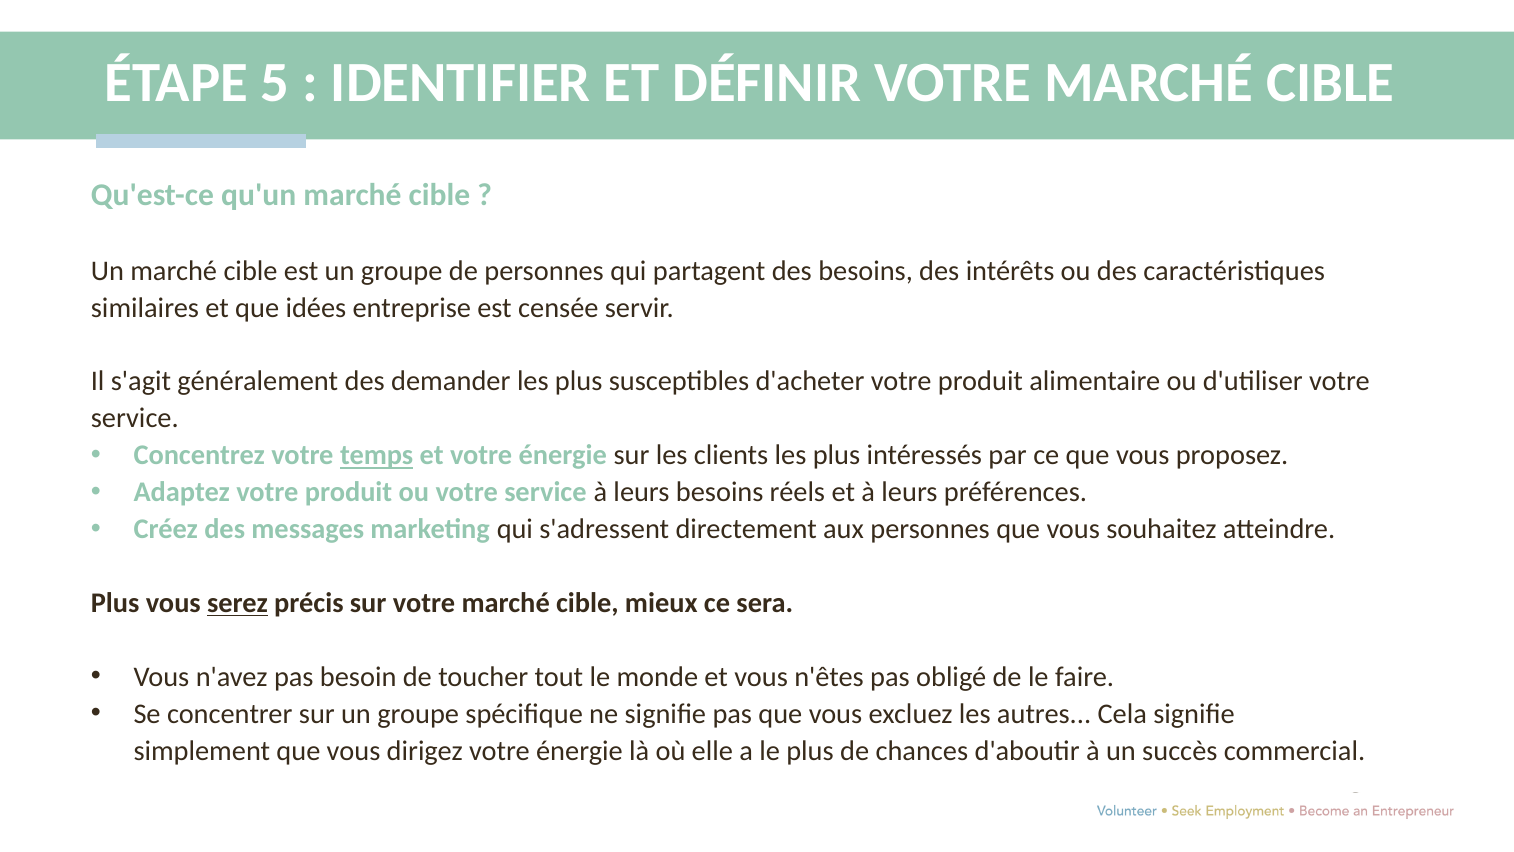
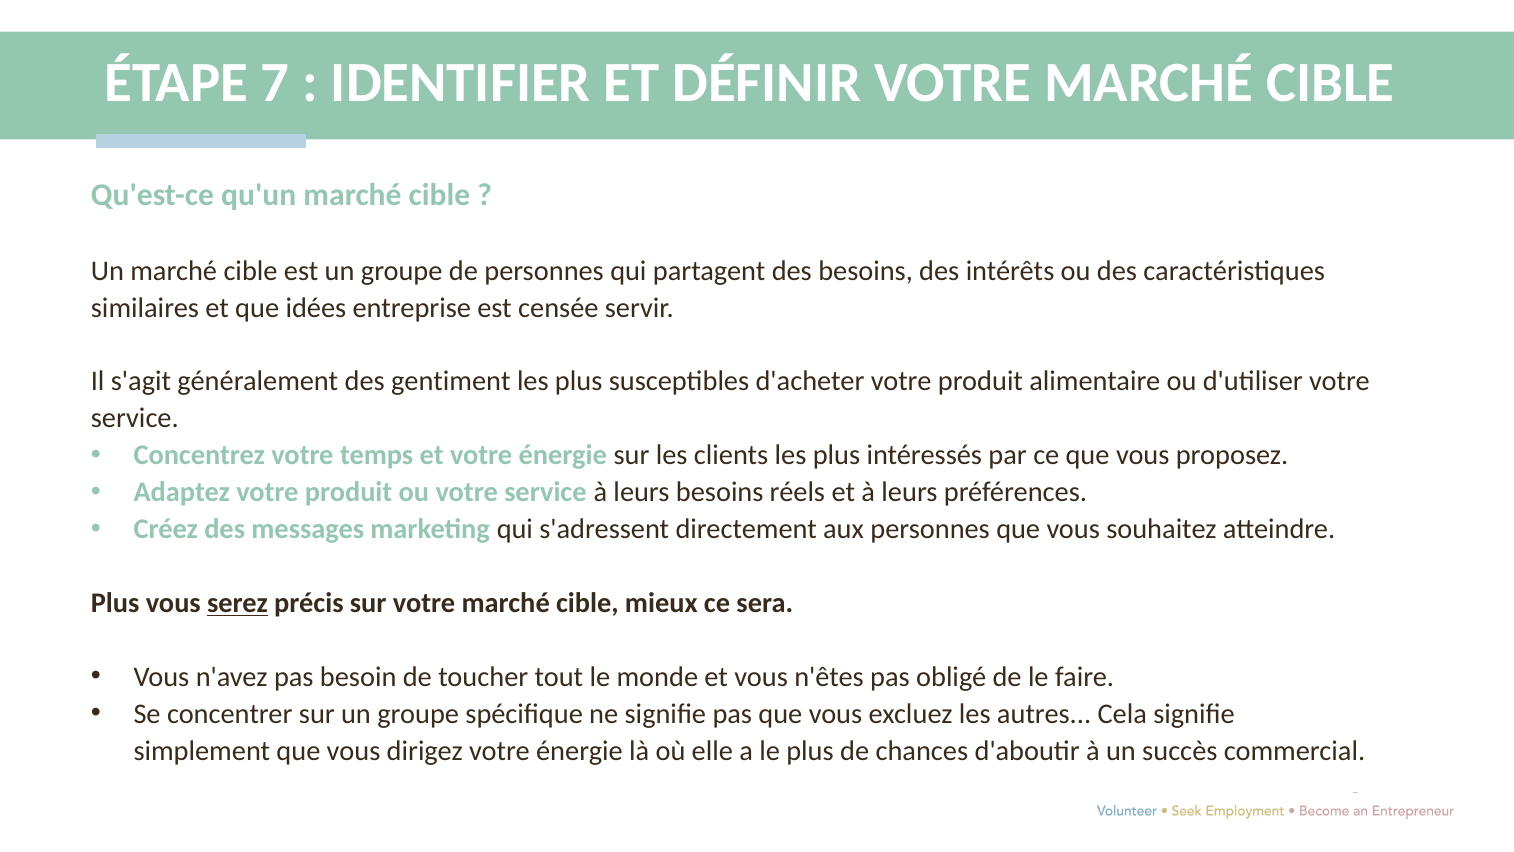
5: 5 -> 7 (275, 83)
demander: demander -> gentiment (451, 381)
temps underline: present -> none (377, 455)
